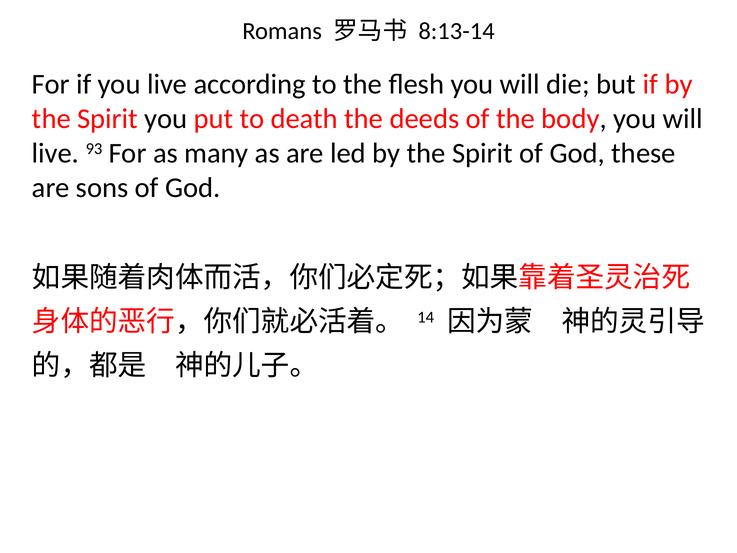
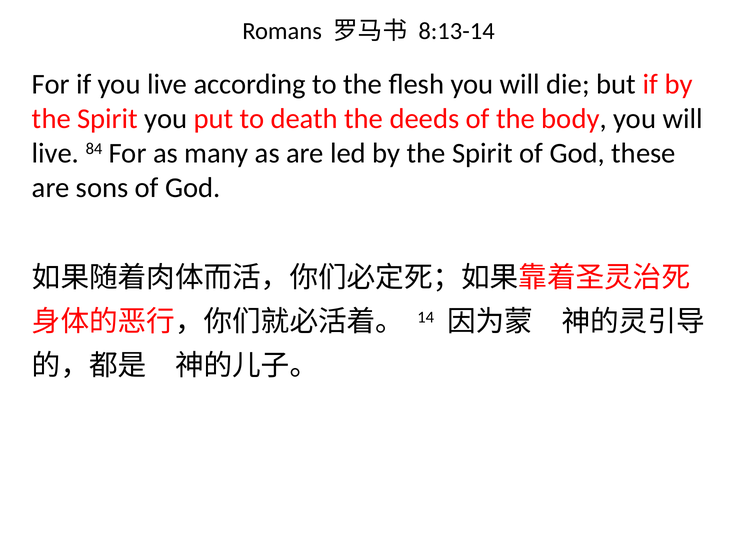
93: 93 -> 84 (94, 149)
